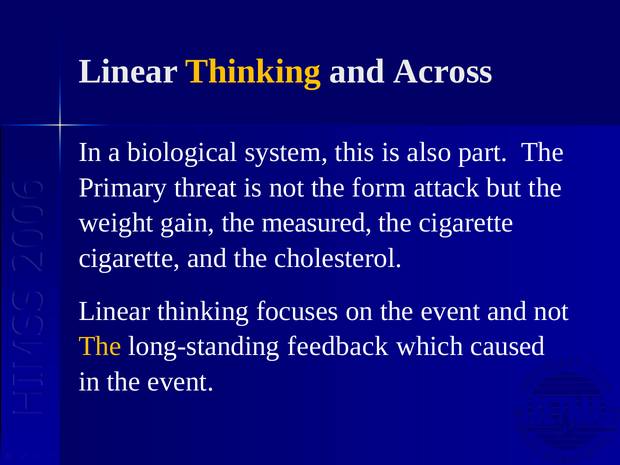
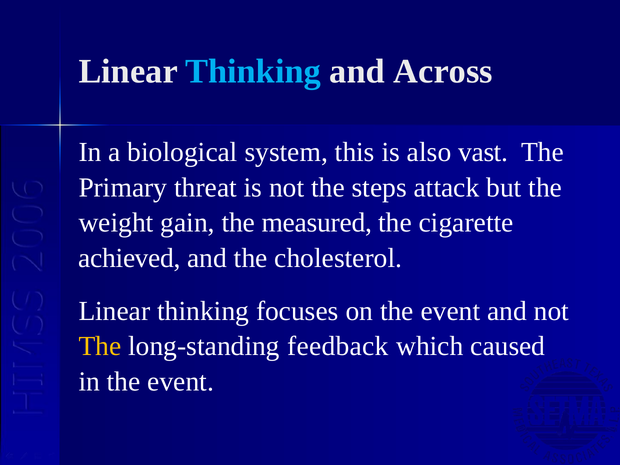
Thinking colour: yellow -> light blue (253, 72)
part: part -> vast (483, 152)
form: form -> steps (379, 187)
cigarette: cigarette -> achieved (130, 258)
